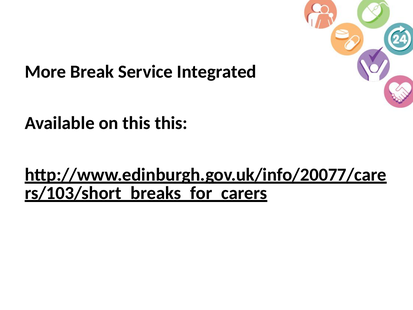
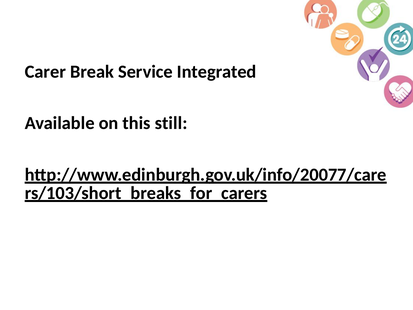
More: More -> Carer (45, 72)
this this: this -> still (171, 123)
